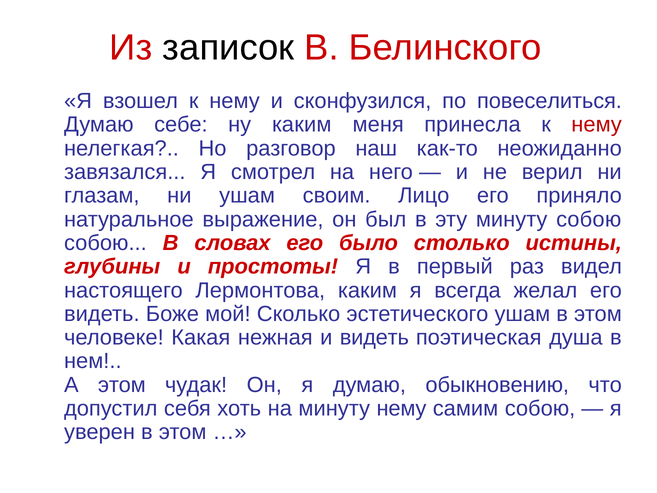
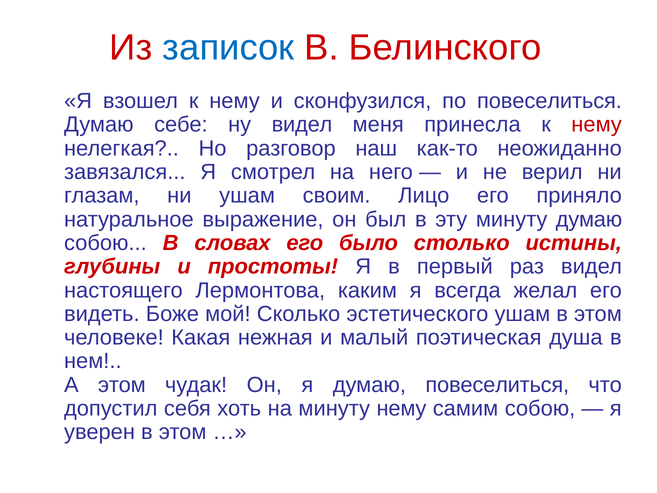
записок colour: black -> blue (228, 48)
ну каким: каким -> видел (302, 125)
минуту собою: собою -> думаю (589, 219)
и видеть: видеть -> малый (374, 337)
думаю обыкновению: обыкновению -> повеселиться (497, 385)
